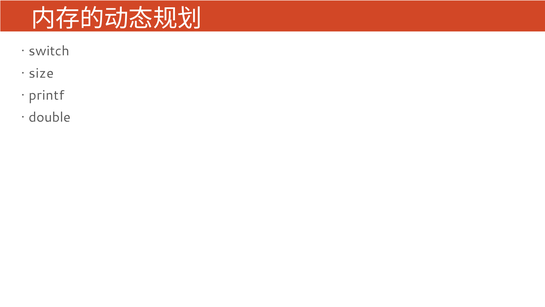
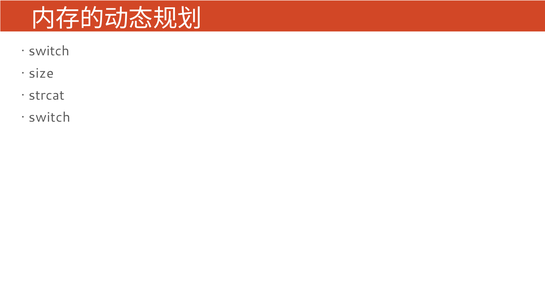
printf: printf -> strcat (47, 95)
double: double -> switch (49, 117)
